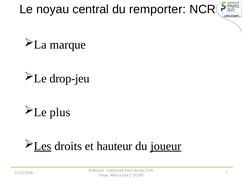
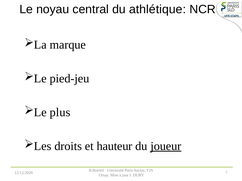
remporter: remporter -> athlétique (158, 9)
drop-jeu: drop-jeu -> pied-jeu (70, 79)
Les underline: present -> none (43, 146)
